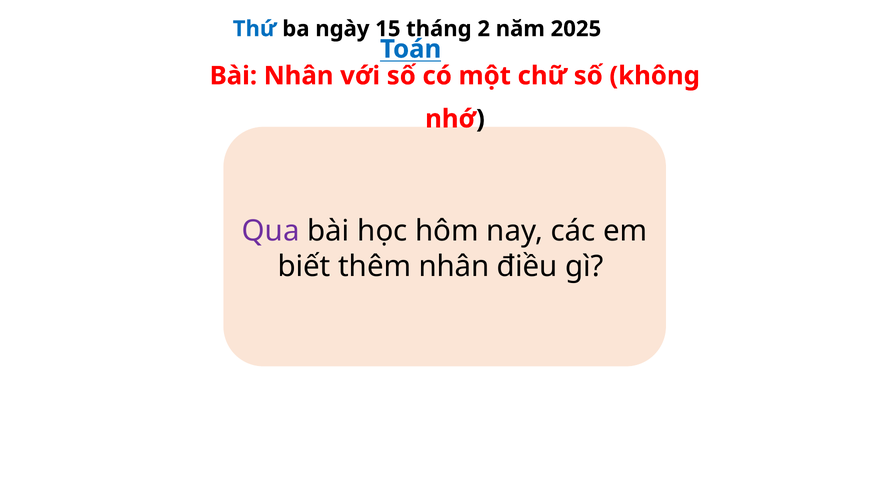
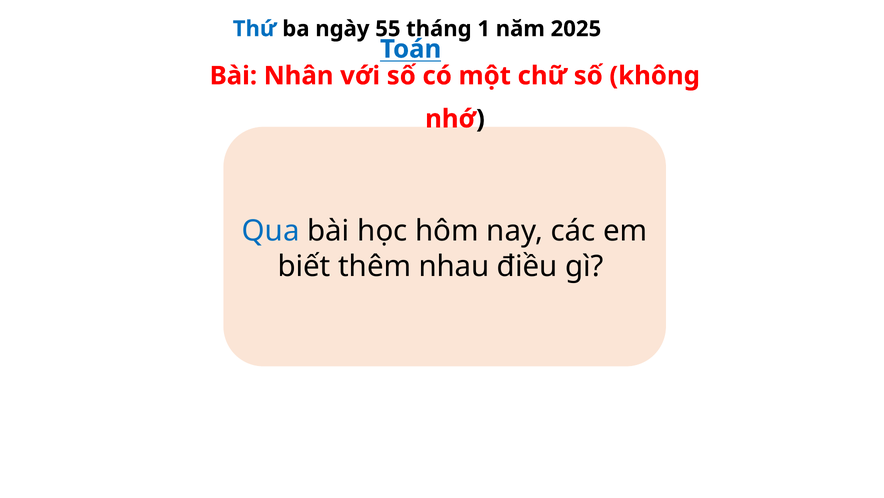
15: 15 -> 55 (388, 29)
2: 2 -> 1 (484, 29)
Qua colour: purple -> blue (271, 231)
thêm nhân: nhân -> nhau (454, 266)
